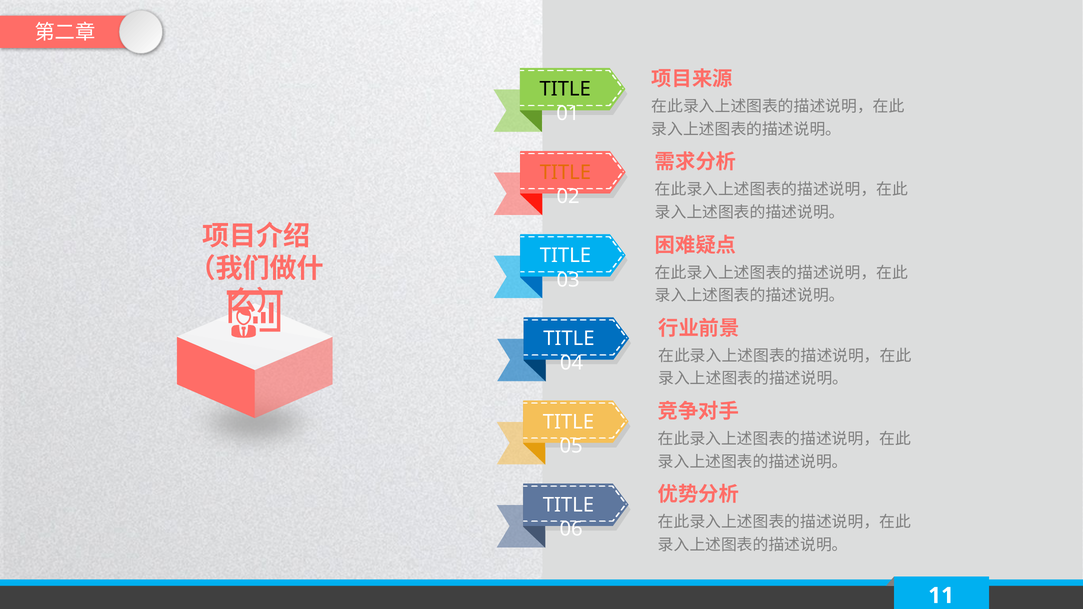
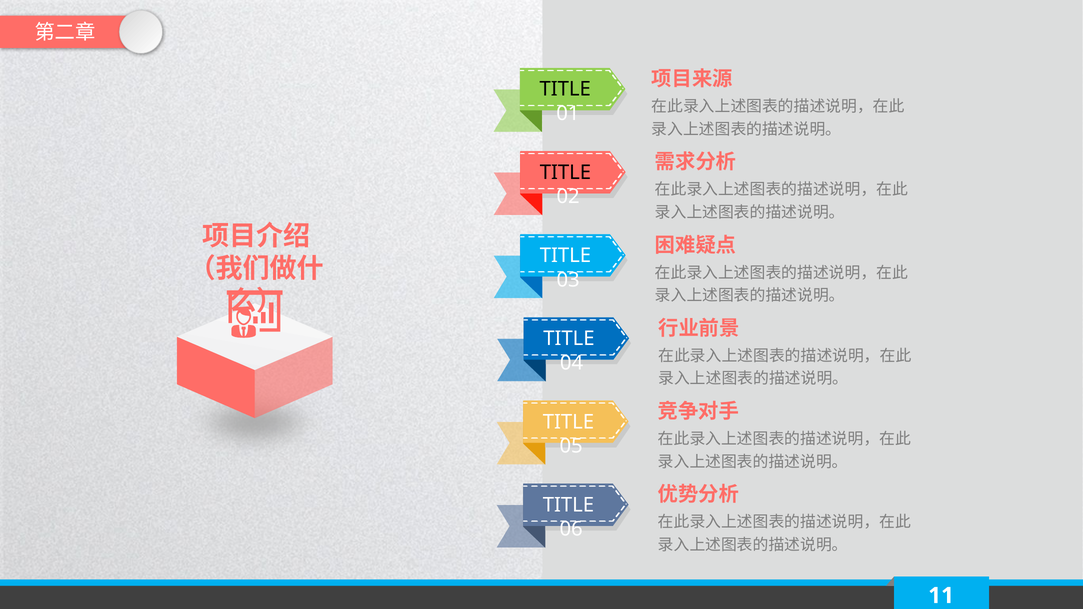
TITLE colour: orange -> black (565, 172)
